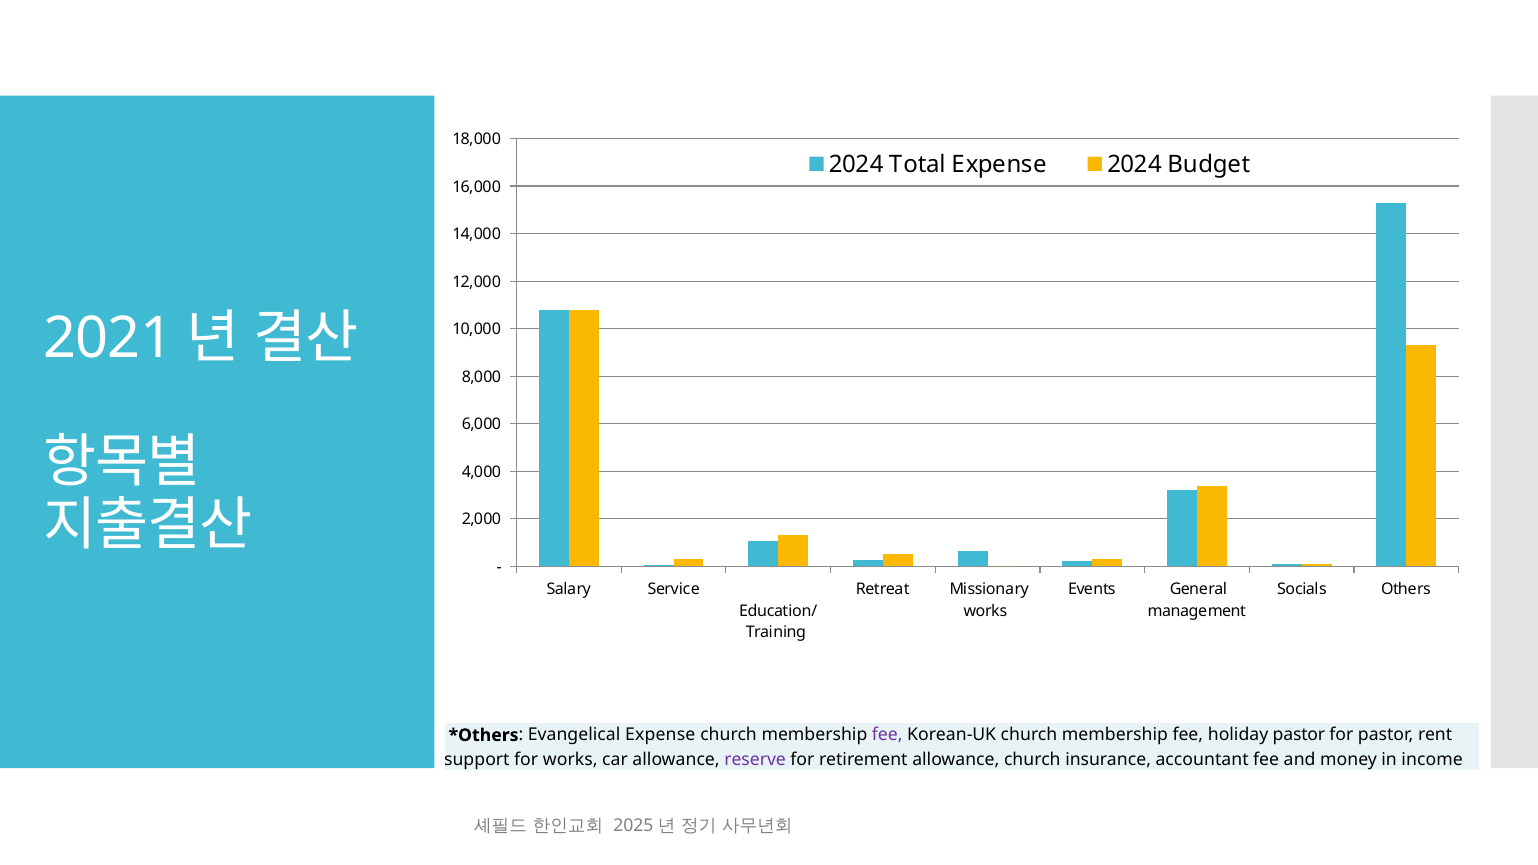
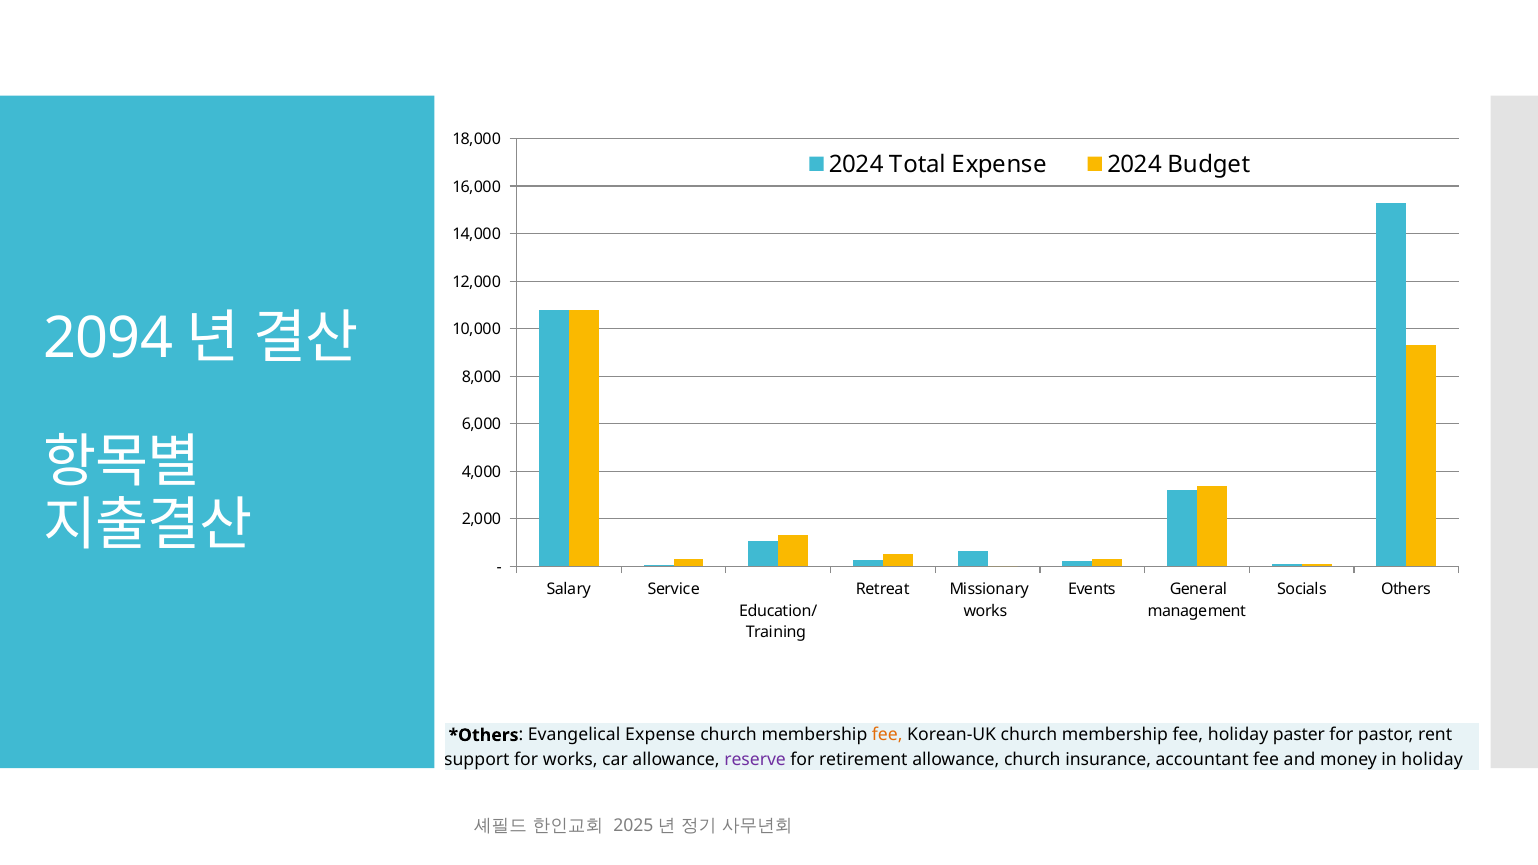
2021: 2021 -> 2094 (108, 338)
fee colour: purple -> orange (887, 735)
holiday pastor: pastor -> paster (1299, 735)
in income: income -> holiday (1432, 759)
